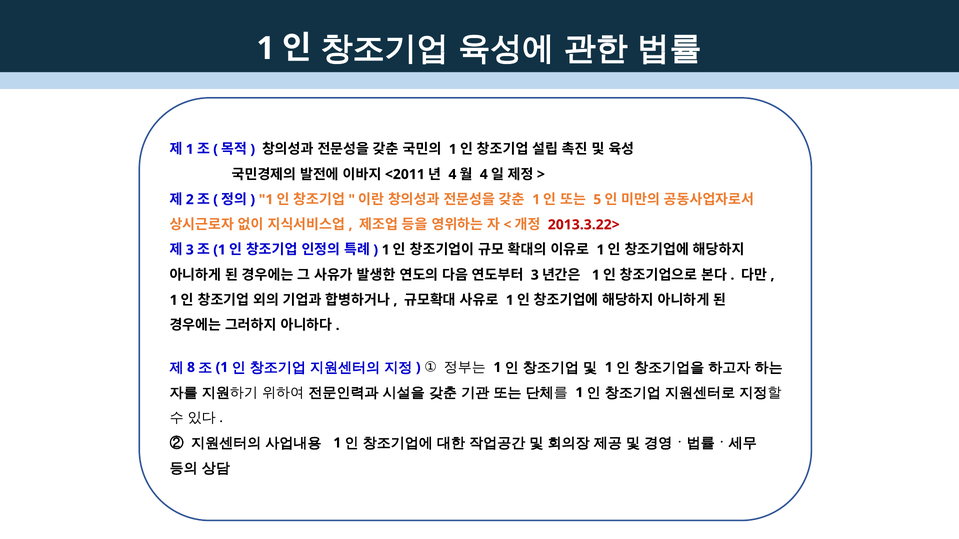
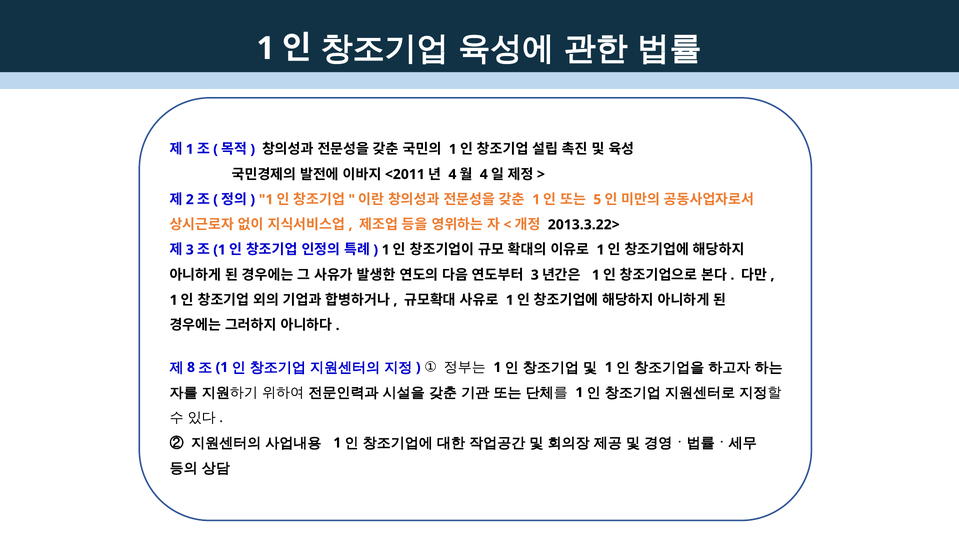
2013.3.22> colour: red -> black (584, 225)
